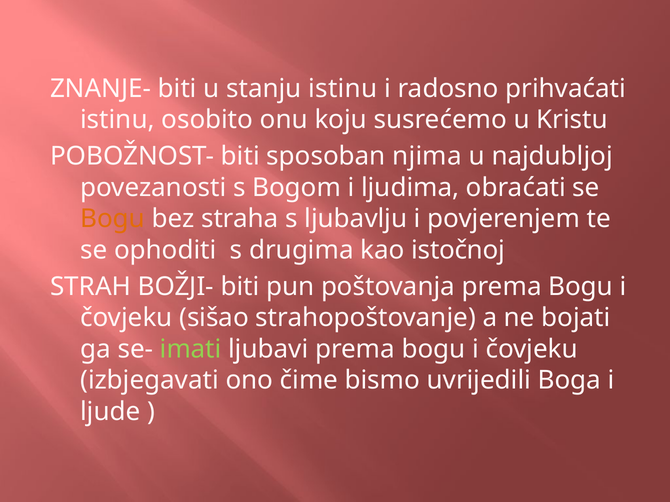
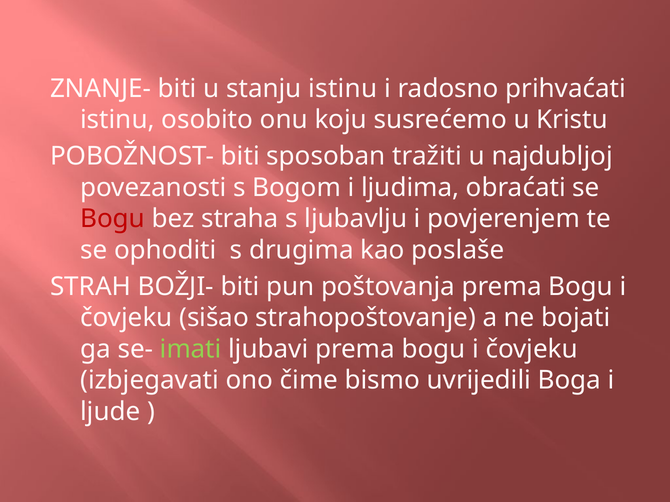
njima: njima -> tražiti (427, 156)
Bogu colour: orange -> red (113, 219)
istočnoj: istočnoj -> poslaše (458, 250)
